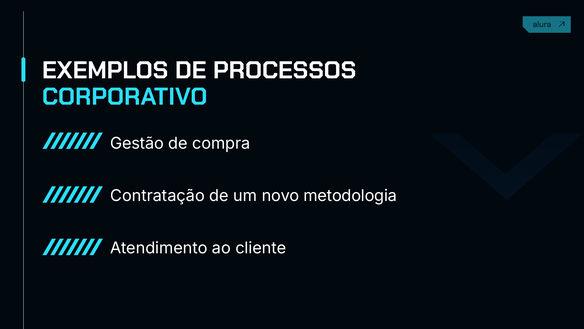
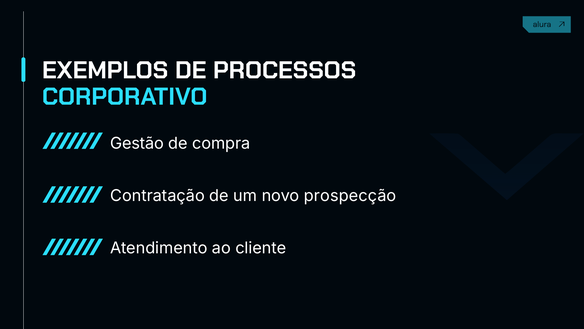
metodologia: metodologia -> prospecção (350, 195)
